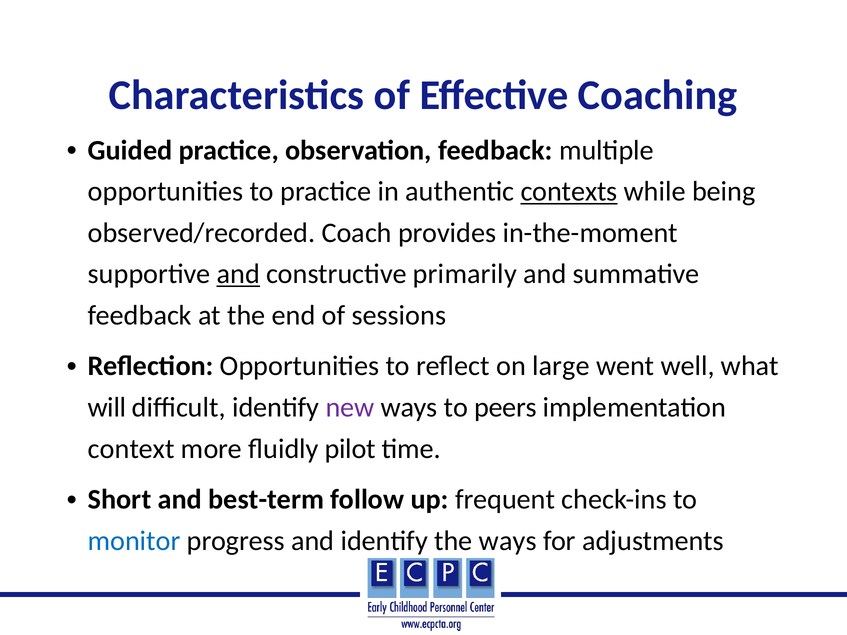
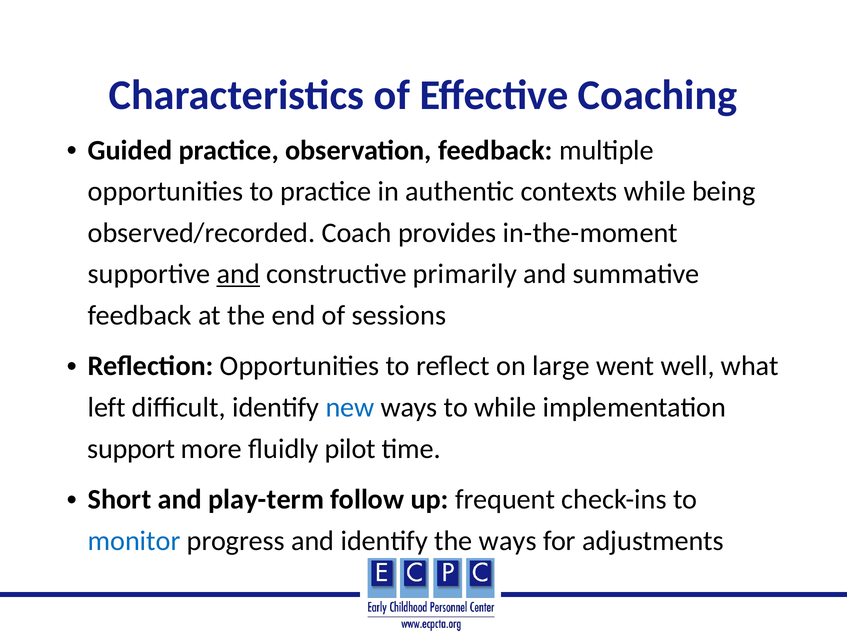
contexts underline: present -> none (569, 192)
will: will -> left (107, 408)
new colour: purple -> blue (350, 408)
to peers: peers -> while (505, 408)
context: context -> support (131, 449)
best-term: best-term -> play-term (266, 500)
